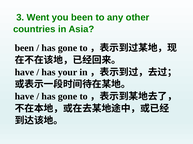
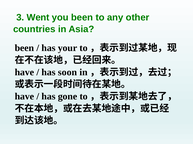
gone: gone -> your (68, 48)
your: your -> soon (67, 73)
